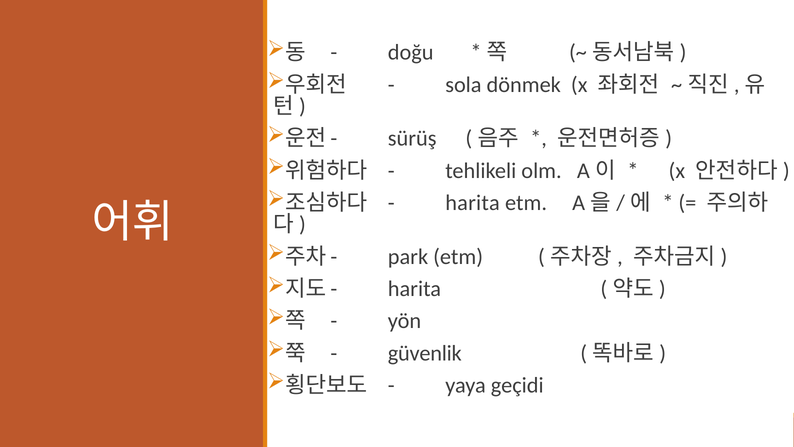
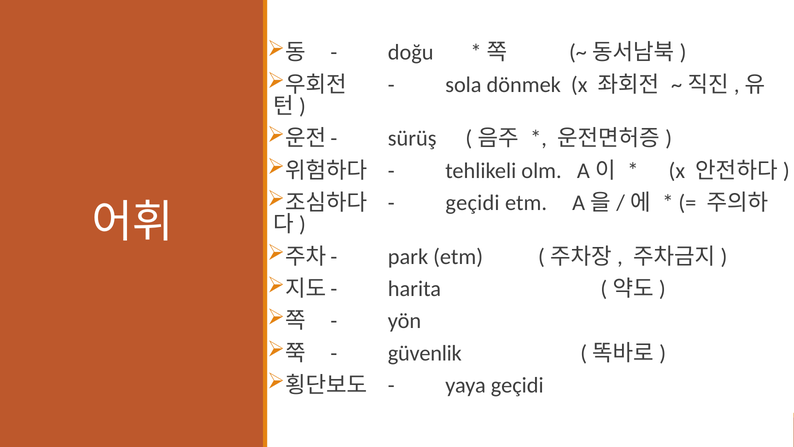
harita: harita -> geçidi (473, 203)
